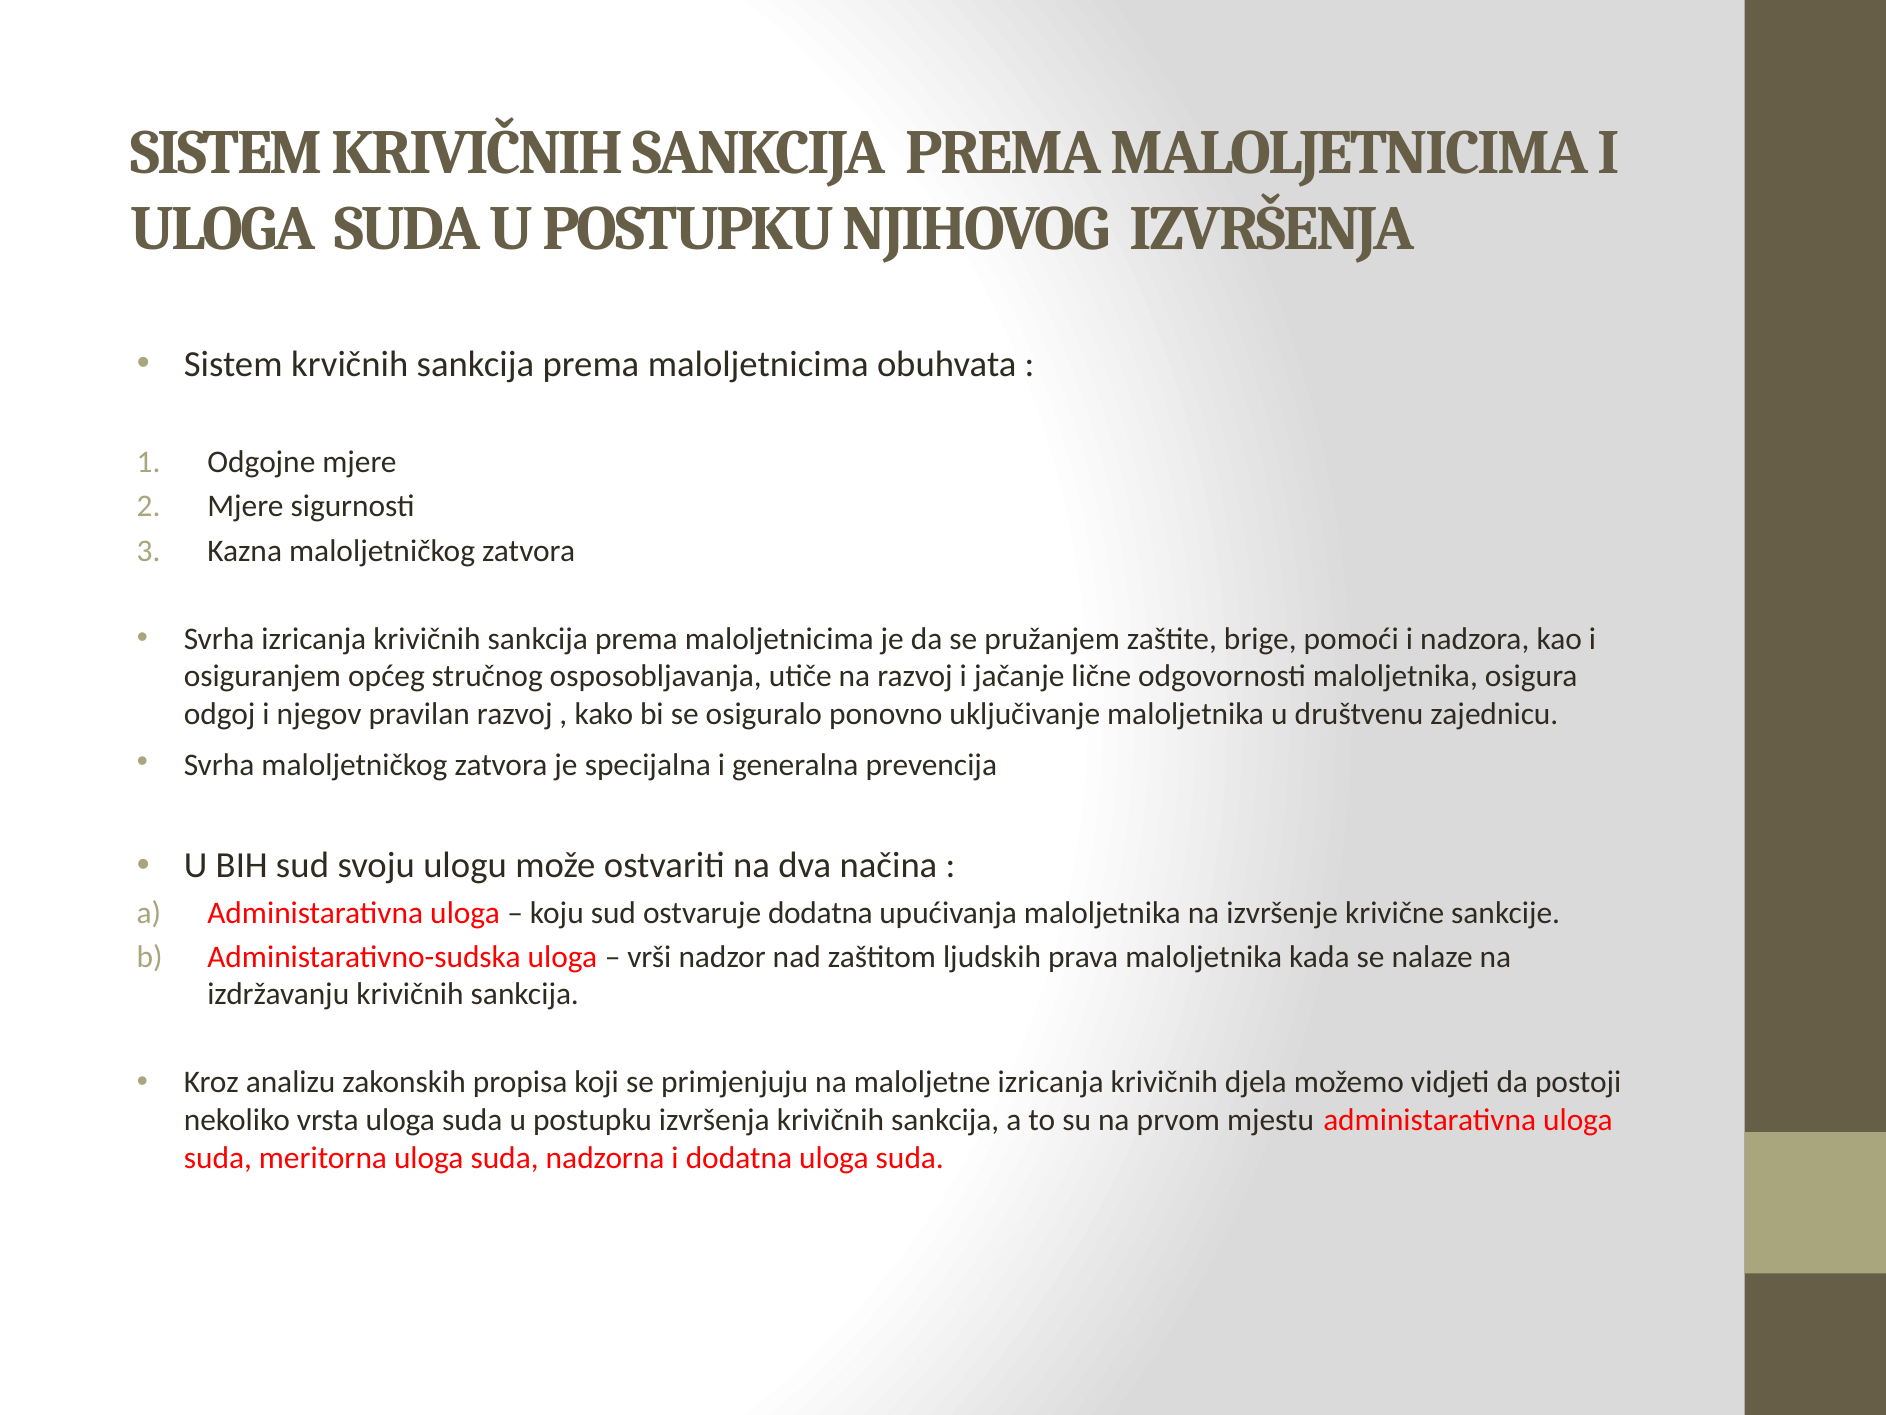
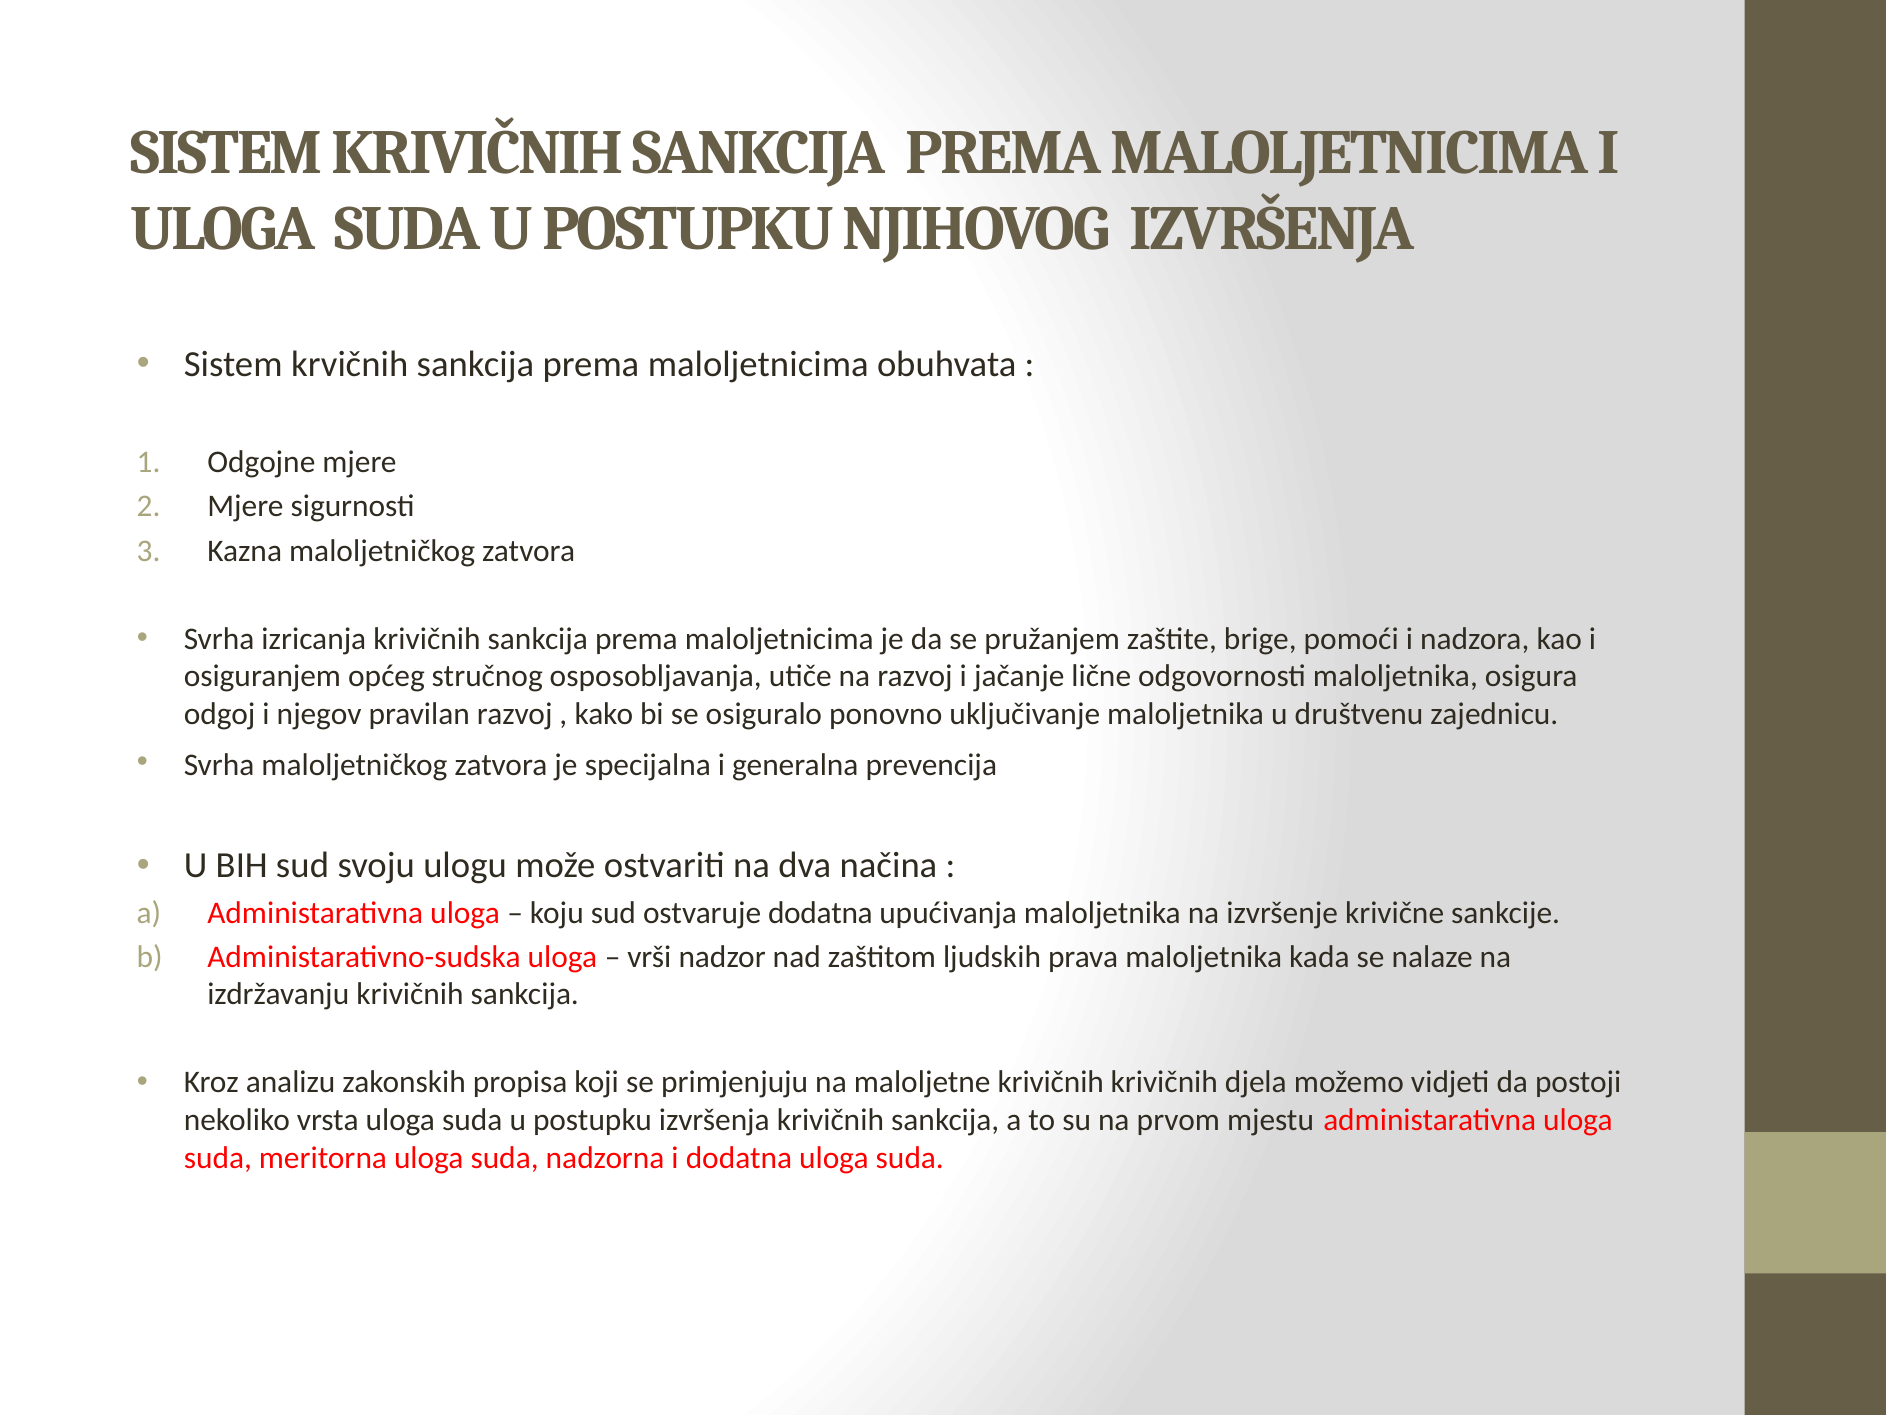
maloljetne izricanja: izricanja -> krivičnih (1051, 1082)
